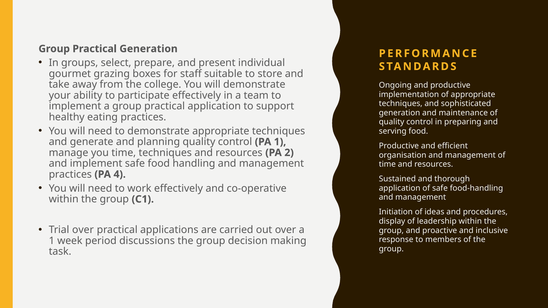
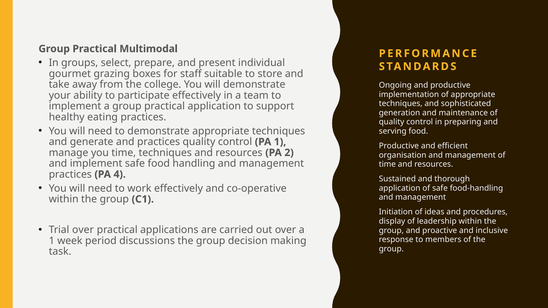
Practical Generation: Generation -> Multimodal (149, 49)
and planning: planning -> practices (159, 142)
